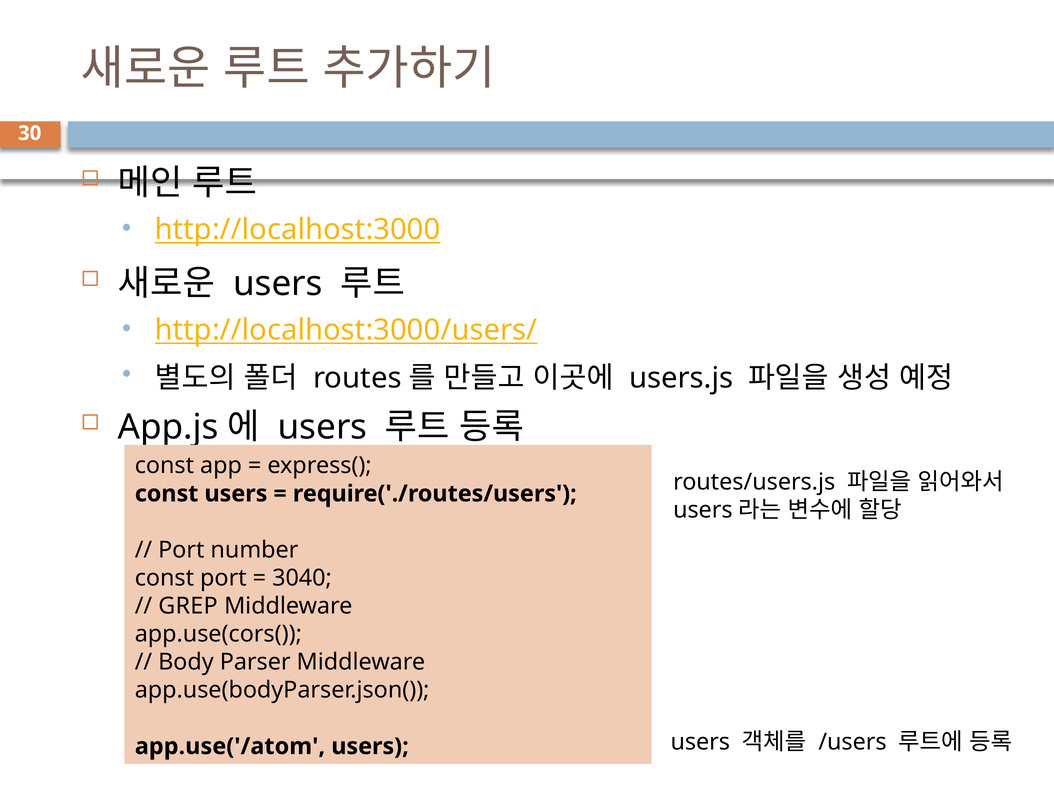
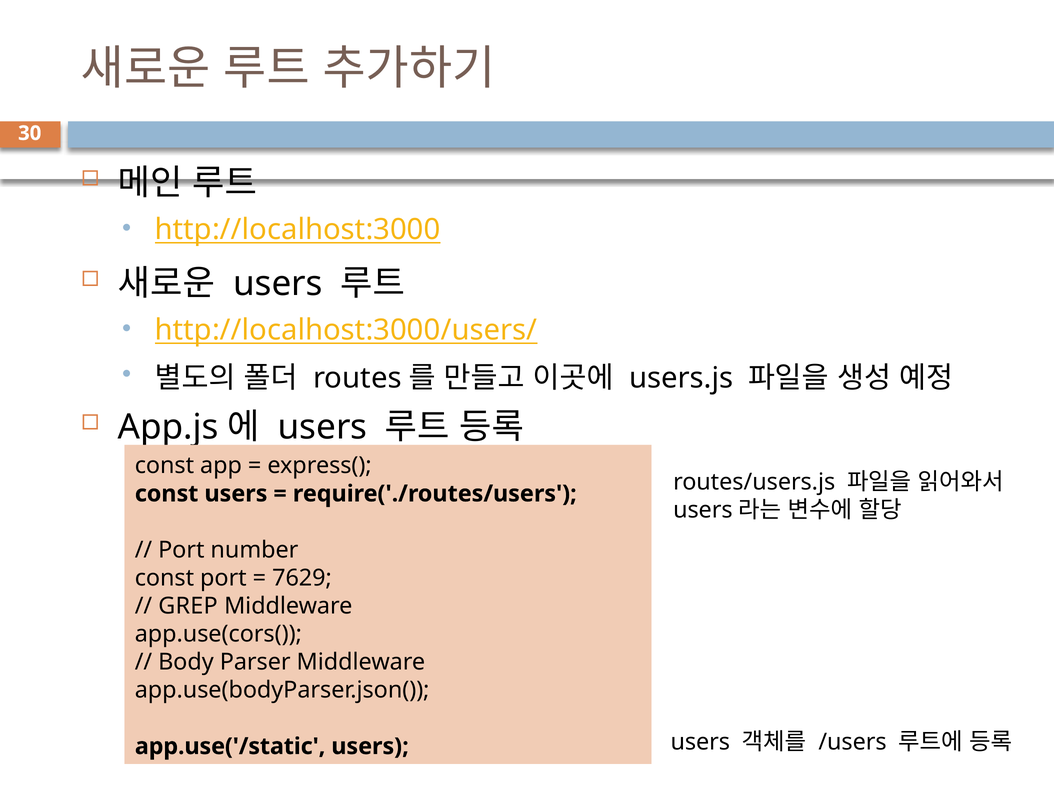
3040: 3040 -> 7629 (302, 578)
app.use('/atom: app.use('/atom -> app.use('/static (230, 747)
